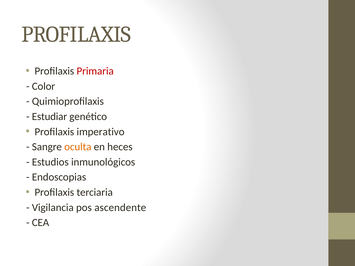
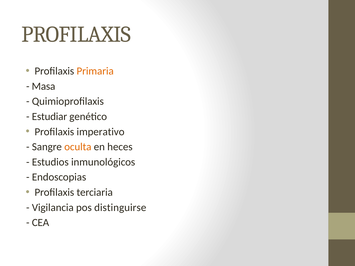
Primaria colour: red -> orange (95, 71)
Color: Color -> Masa (44, 86)
ascendente: ascendente -> distinguirse (120, 208)
